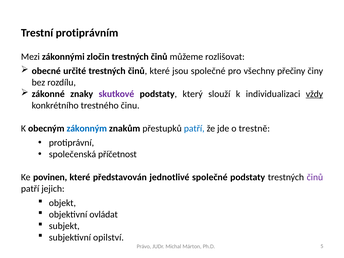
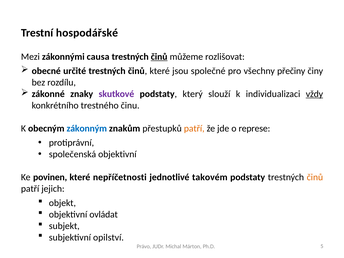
protiprávním: protiprávním -> hospodářské (87, 33)
zločin: zločin -> causa (98, 57)
činů underline: none -> present (159, 57)
patří colour: blue -> orange (194, 128)
trestně: trestně -> represe (254, 128)
společenská příčetnost: příčetnost -> objektivní (117, 154)
představován: představován -> nepříčetnosti (120, 177)
jednotlivé společné: společné -> takovém (210, 177)
činů colour: purple -> orange (315, 177)
